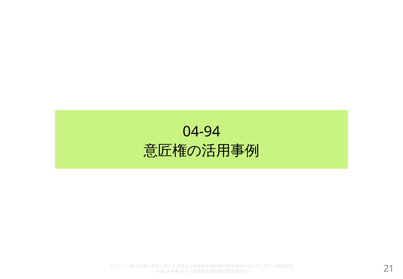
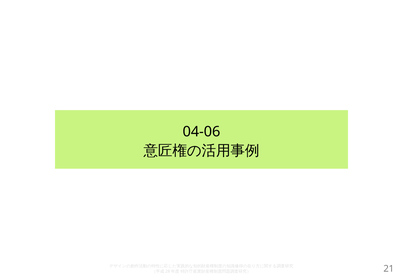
04-94: 04-94 -> 04-06 (201, 132)
